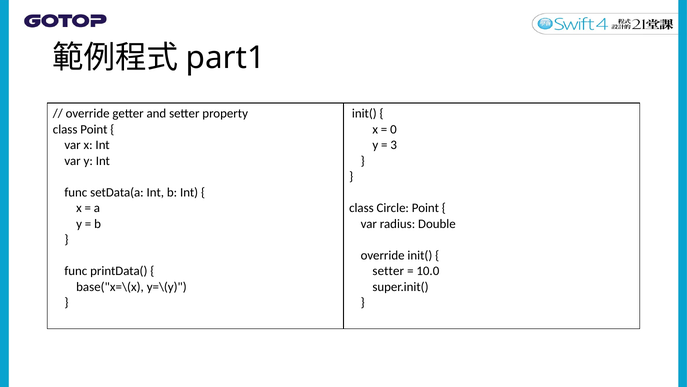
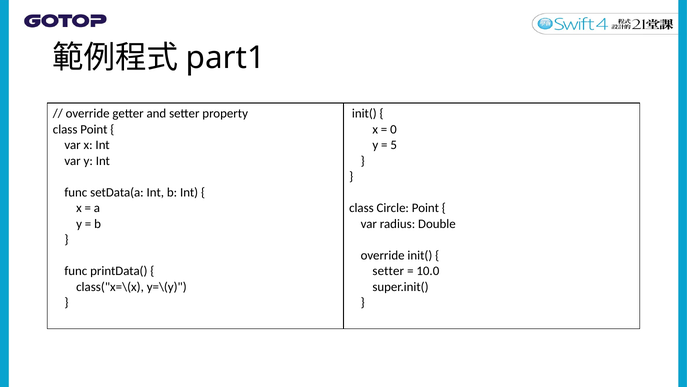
3: 3 -> 5 (394, 145)
base("x=\(x: base("x=\(x -> class("x=\(x (110, 286)
